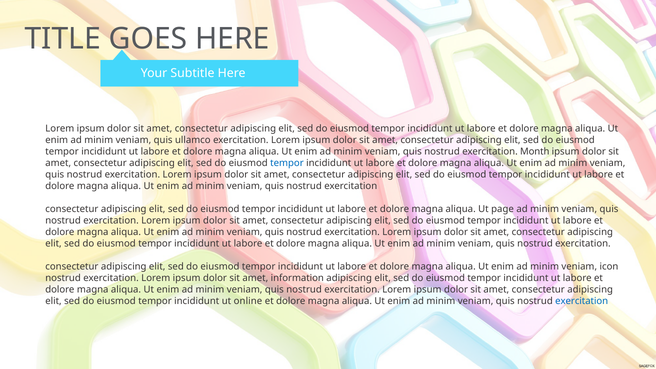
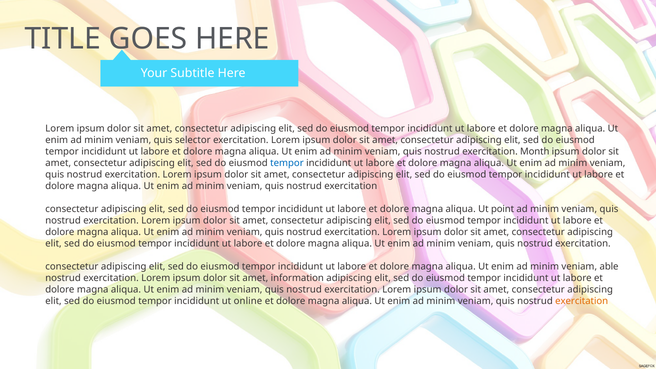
ullamco: ullamco -> selector (193, 140)
page: page -> point (503, 209)
icon: icon -> able (609, 266)
exercitation colour: blue -> orange (582, 301)
